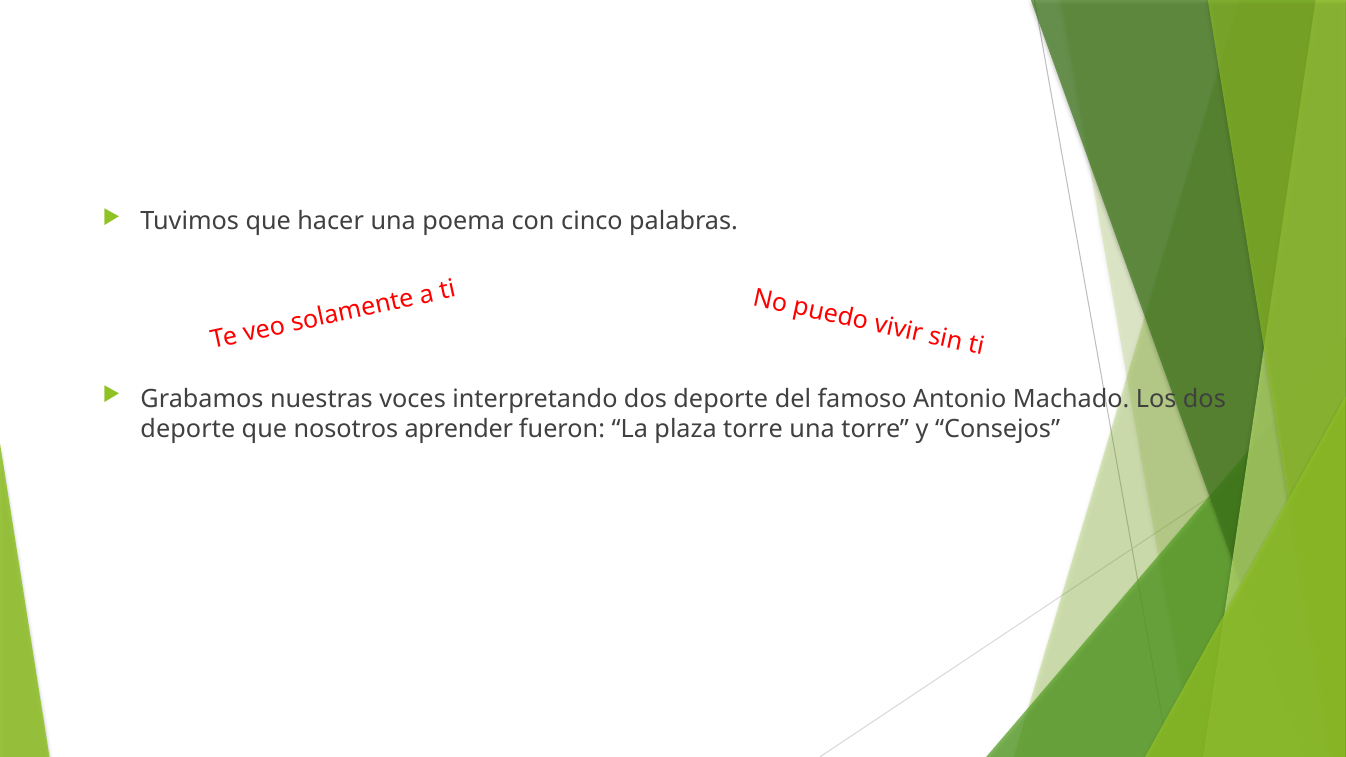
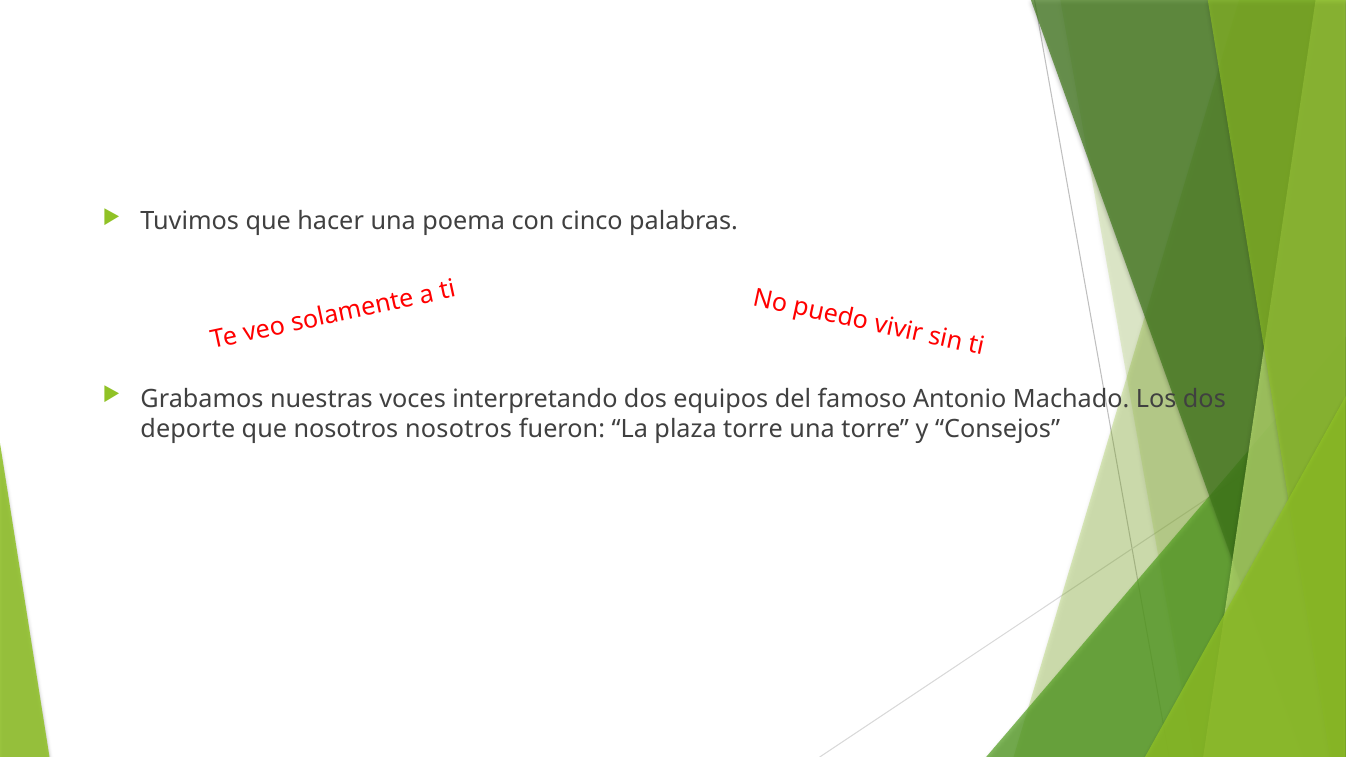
interpretando dos deporte: deporte -> equipos (721, 399)
nosotros aprender: aprender -> nosotros (459, 429)
